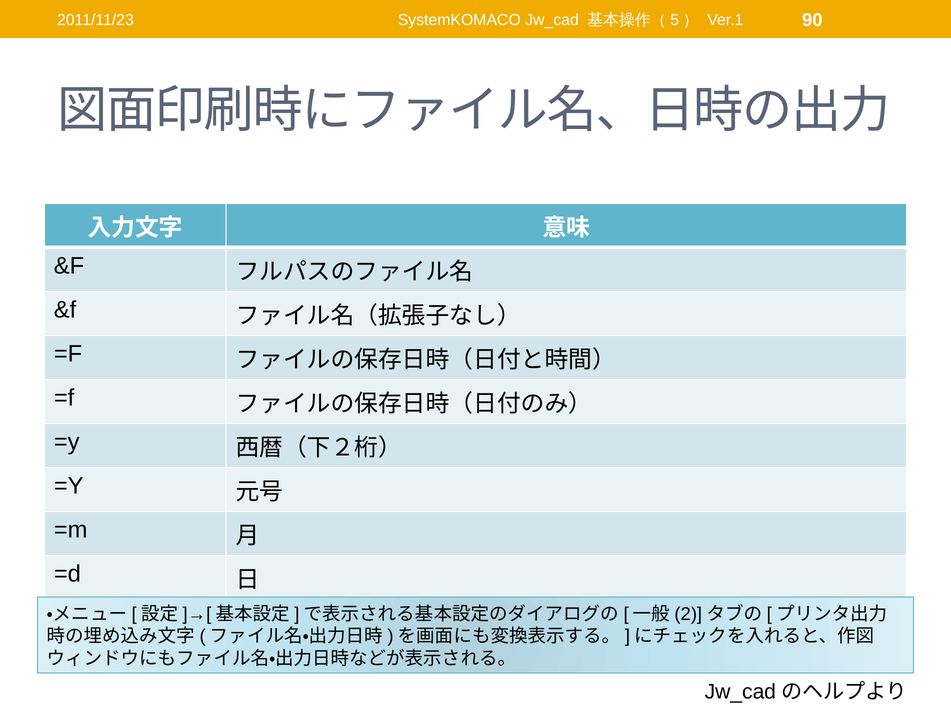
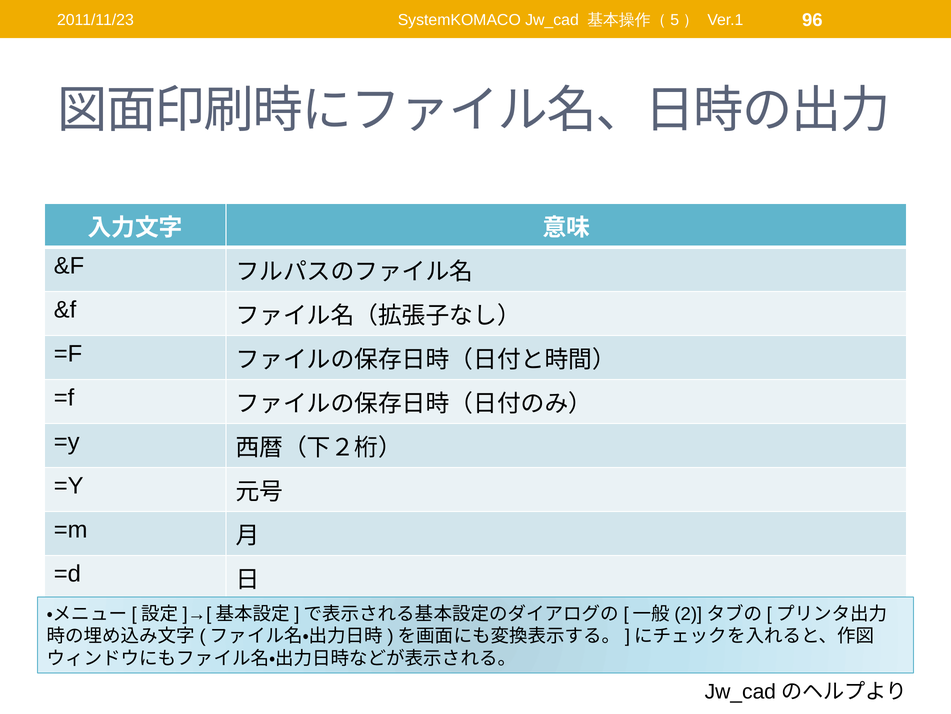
90: 90 -> 96 (812, 20)
